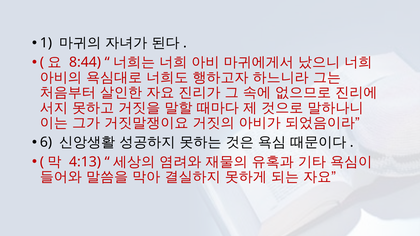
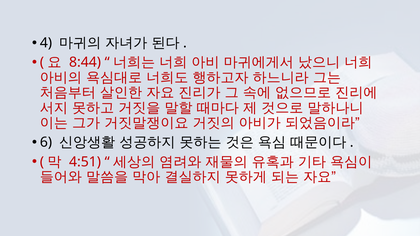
1: 1 -> 4 (46, 43)
4:13: 4:13 -> 4:51 (85, 162)
